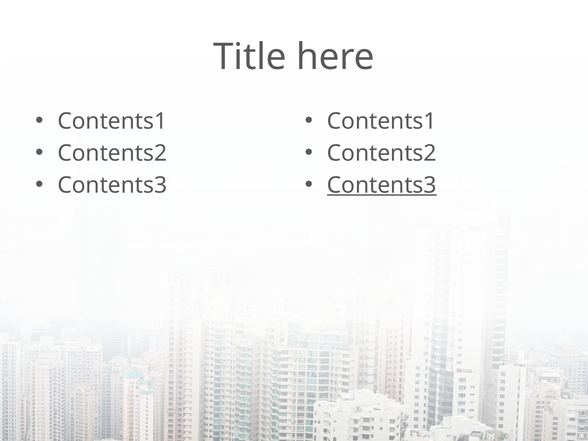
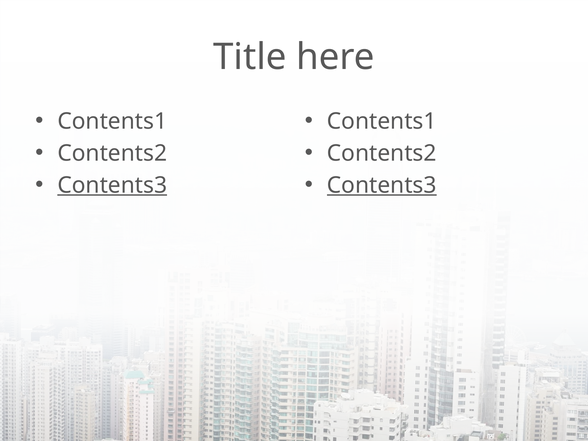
Contents3 underline: none -> present (112, 185)
